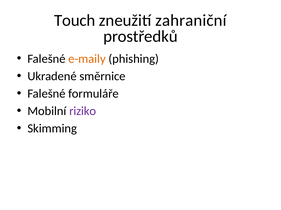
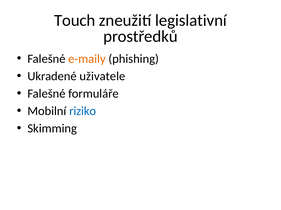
zahraniční: zahraniční -> legislativní (191, 20)
směrnice: směrnice -> uživatele (102, 76)
riziko colour: purple -> blue (83, 111)
